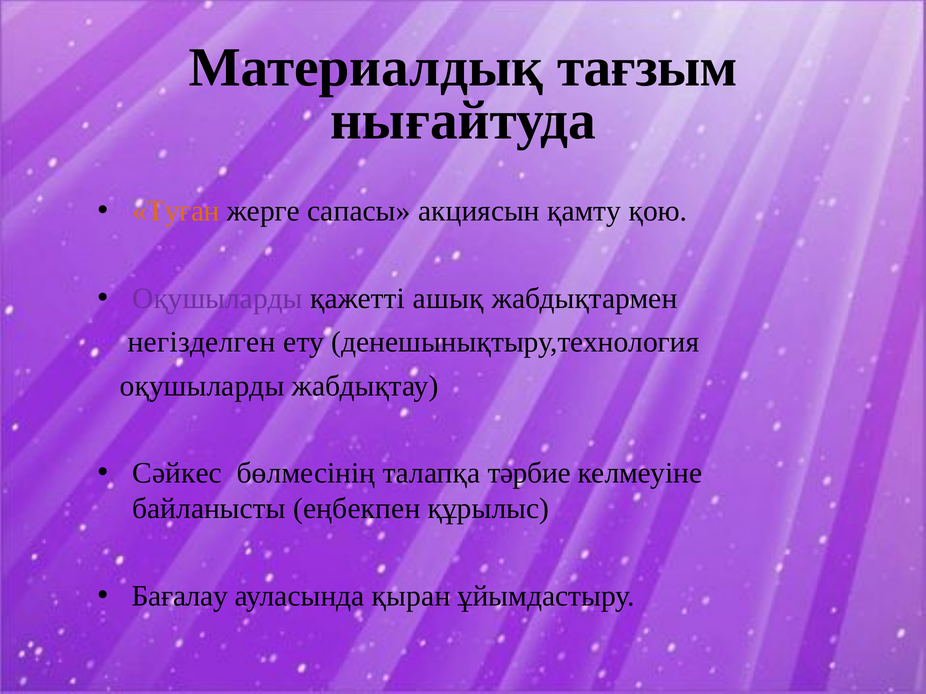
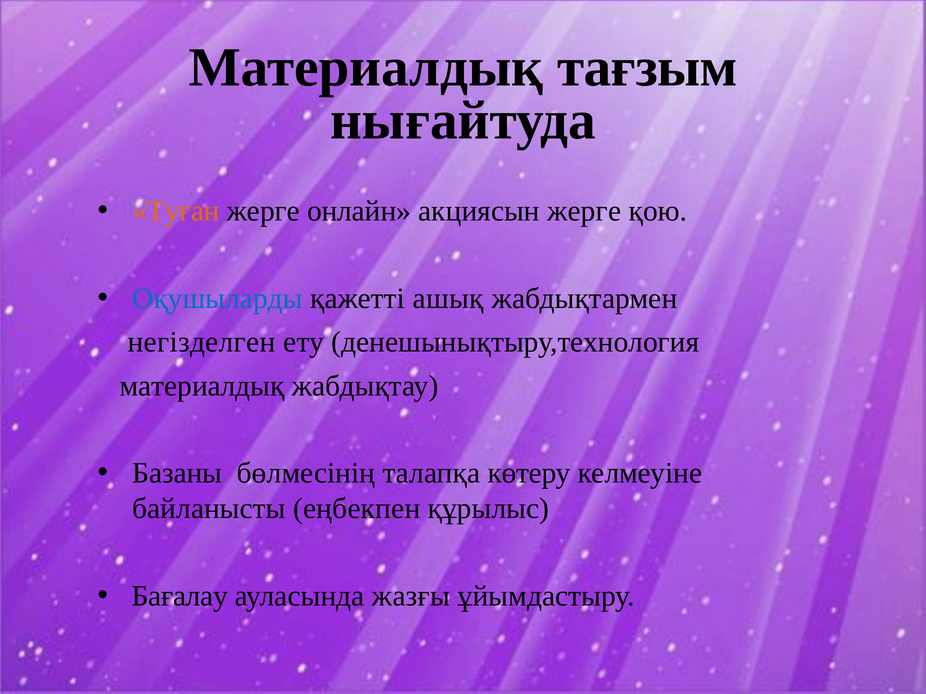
сапасы: сапасы -> онлайн (359, 211)
акциясын қамту: қамту -> жерге (584, 211)
Оқушыларды colour: purple -> blue (217, 299)
оқушыларды: оқушыларды -> материалдық (202, 386)
Сәйкес: Сәйкес -> Базаны (177, 474)
тәрбие: тәрбие -> көтеру (529, 474)
қыран: қыран -> жазғы (411, 596)
